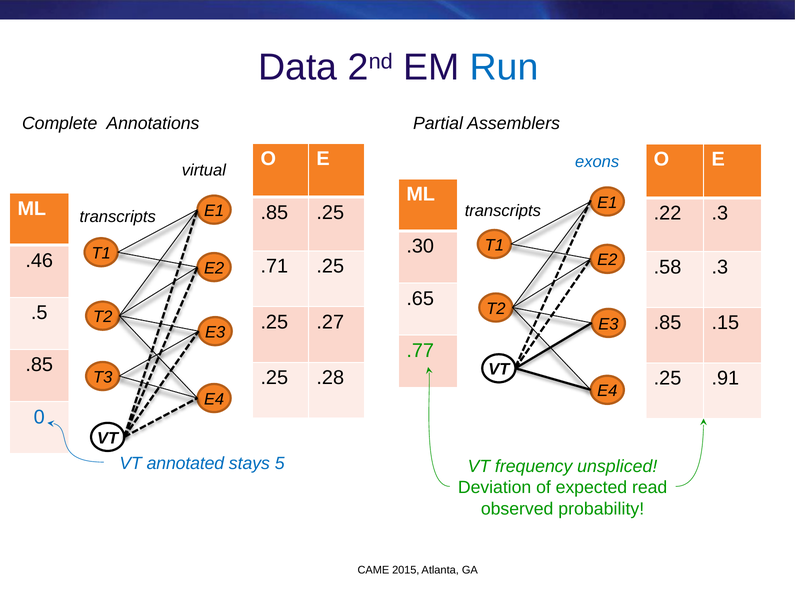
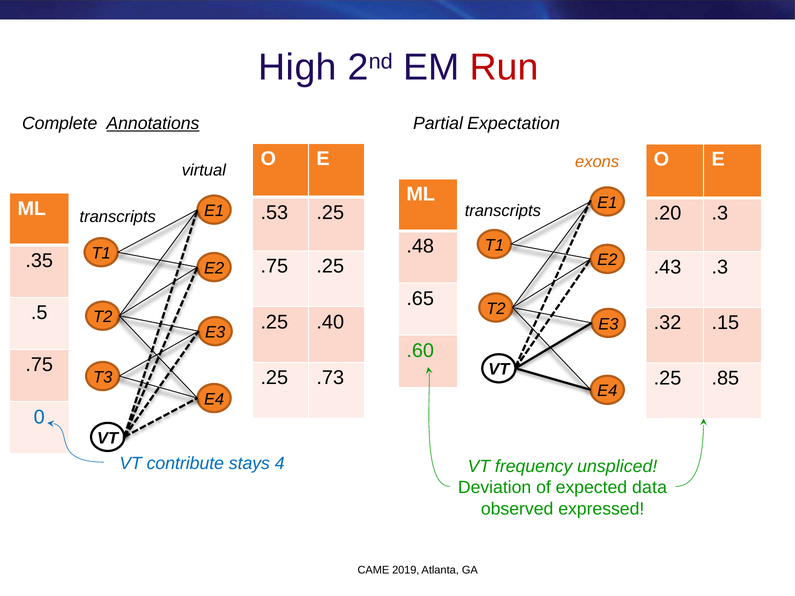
Data: Data -> High (298, 68)
Run colour: blue -> red (504, 68)
Annotations underline: none -> present (153, 123)
Assemblers: Assemblers -> Expectation (514, 123)
exons colour: blue -> orange (597, 162)
.85: .85 -> .53 (274, 213)
.22: .22 -> .20 (668, 213)
.30: .30 -> .48 (420, 246)
.46: .46 -> .35 (39, 261)
.71: .71 -> .75 (274, 267)
.58: .58 -> .43 (668, 267)
.27: .27 -> .40 (330, 322)
.85: .85 -> .32 (668, 323)
.77: .77 -> .60 (420, 351)
.85: .85 -> .75 (39, 365)
.28: .28 -> .73 (330, 378)
.91: .91 -> .85 (725, 379)
annotated: annotated -> contribute (185, 464)
5: 5 -> 4 (280, 464)
read: read -> data (650, 488)
probability: probability -> expressed (601, 509)
2015: 2015 -> 2019 (406, 570)
